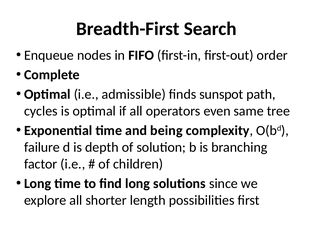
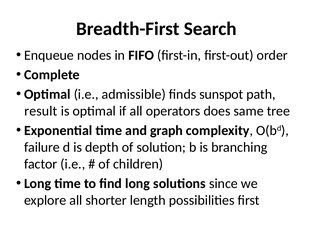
cycles: cycles -> result (41, 111)
even: even -> does (217, 111)
being: being -> graph (167, 130)
